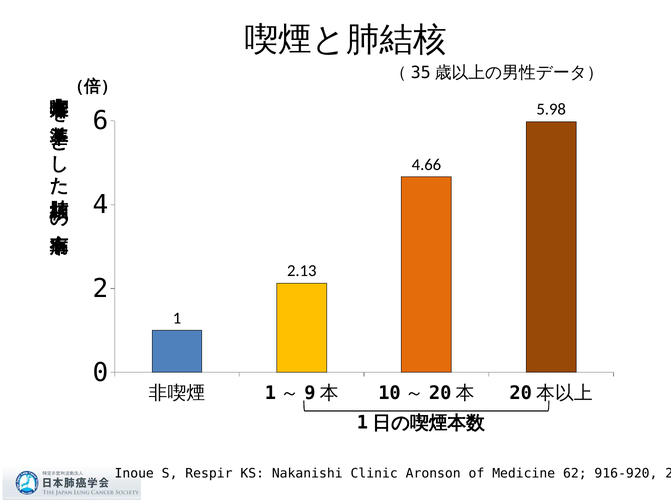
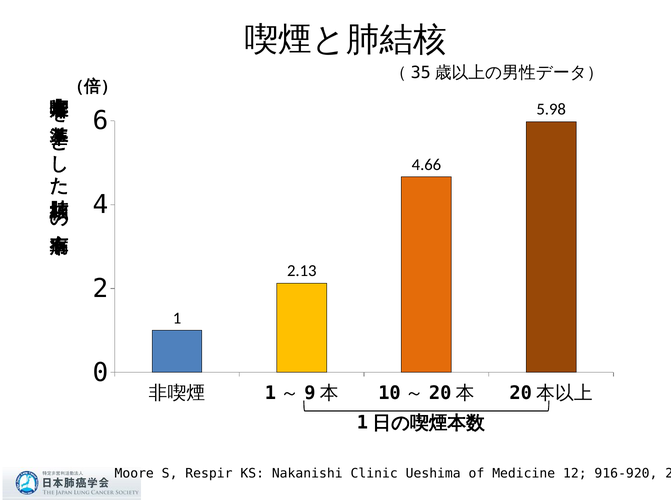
Inoue: Inoue -> Moore (134, 473)
Aronson: Aronson -> Ueshima (433, 473)
62: 62 -> 12 (575, 473)
